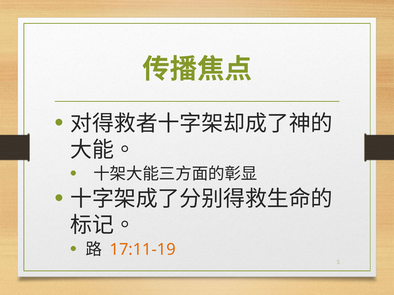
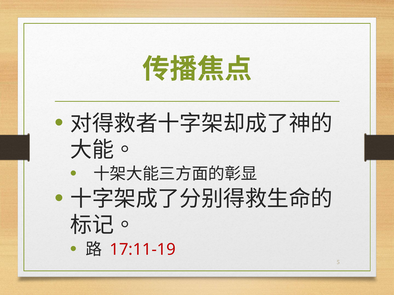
17:11-19 colour: orange -> red (143, 250)
